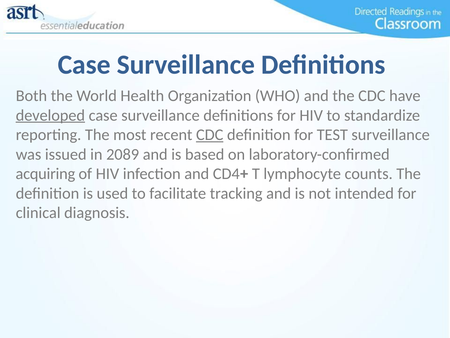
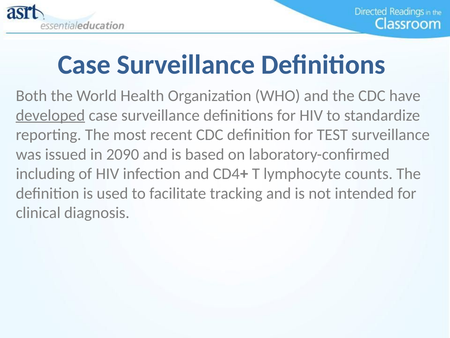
CDC underline: present -> none (210, 135)
2089: 2089 -> 2090 (123, 154)
acquiring: acquiring -> including (45, 174)
